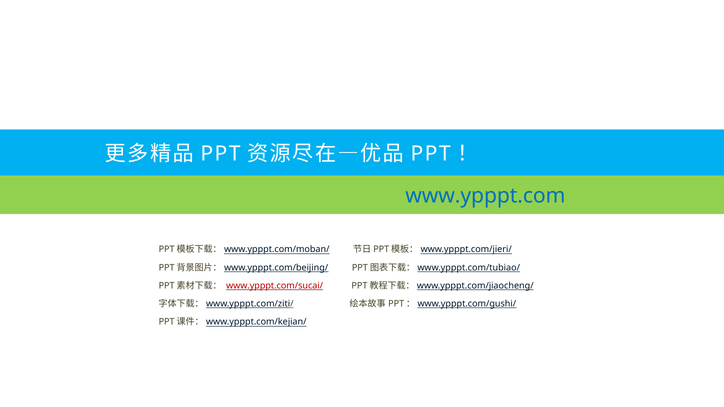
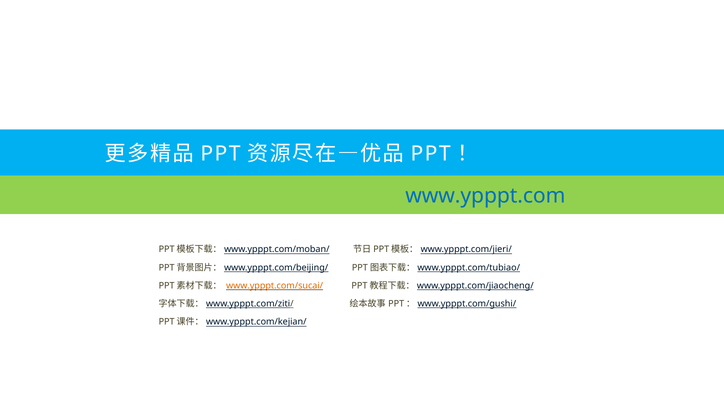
www.ypppt.com/sucai/ colour: red -> orange (275, 286)
